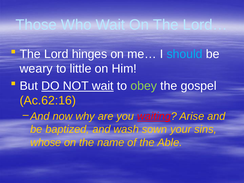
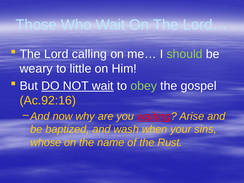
hinges: hinges -> calling (89, 54)
should colour: light blue -> light green (185, 54)
Ac.62:16: Ac.62:16 -> Ac.92:16 (48, 100)
sown: sown -> when (155, 129)
Able: Able -> Rust (170, 142)
